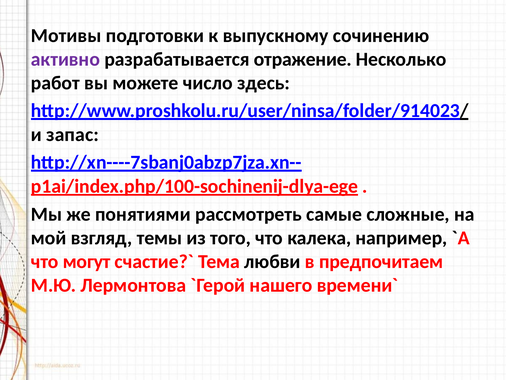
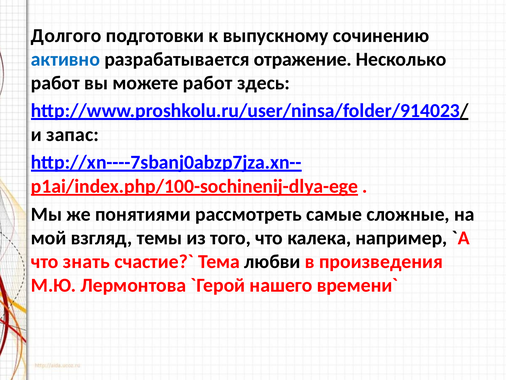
Мотивы: Мотивы -> Долгого (66, 36)
активно colour: purple -> blue (65, 59)
можете число: число -> работ (208, 83)
могут: могут -> знать (86, 261)
предпочитаем: предпочитаем -> произведения (381, 261)
